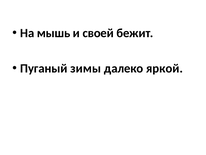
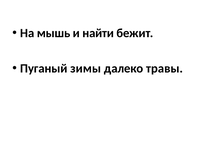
своей: своей -> найти (98, 33)
яркой: яркой -> травы (165, 68)
